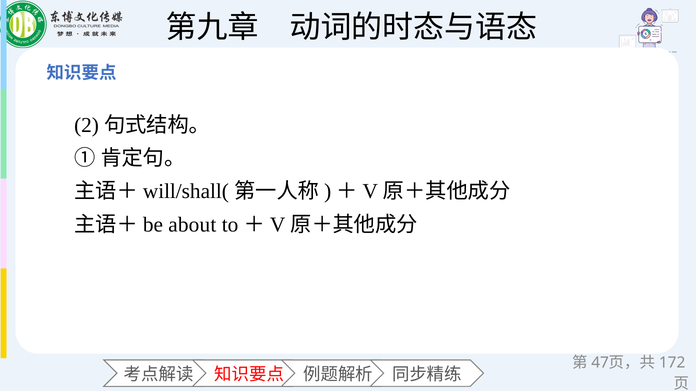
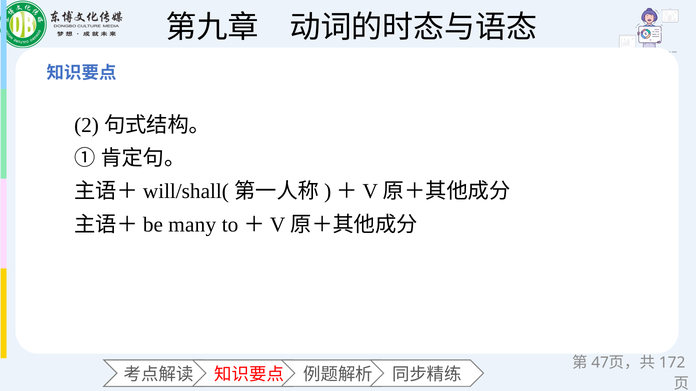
about: about -> many (192, 225)
